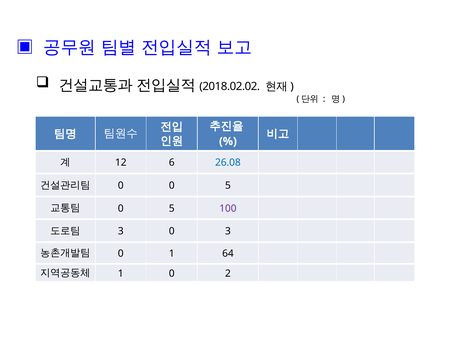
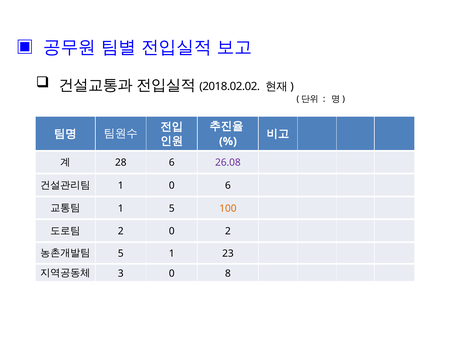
12: 12 -> 28 (121, 163)
26.08 colour: blue -> purple (228, 163)
0: 0 -> 1 (121, 186)
5: 5 -> 6 (228, 186)
0: 0 -> 1 (121, 208)
100 colour: purple -> orange (228, 208)
3: 3 -> 2 (121, 231)
0 3: 3 -> 2 (228, 231)
0: 0 -> 5 (121, 254)
64: 64 -> 23 (228, 254)
1: 1 -> 3 (121, 273)
2: 2 -> 8 (228, 273)
